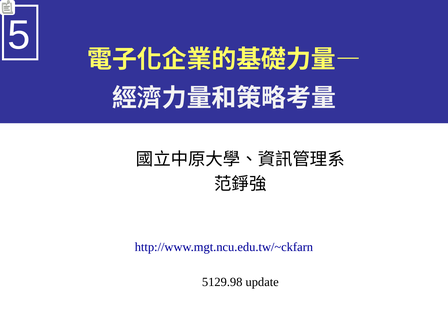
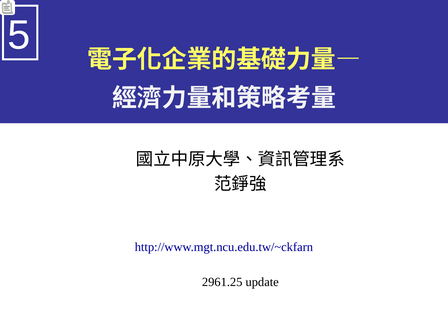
5129.98: 5129.98 -> 2961.25 (222, 282)
